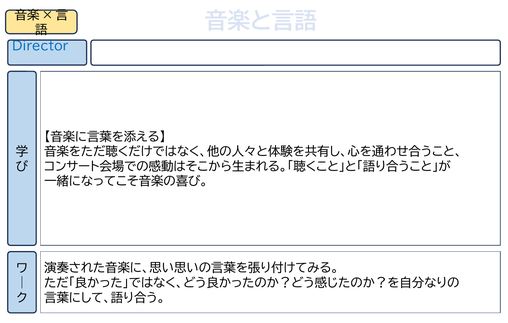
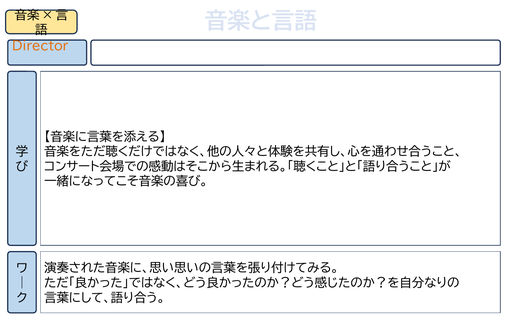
Director colour: blue -> orange (40, 46)
